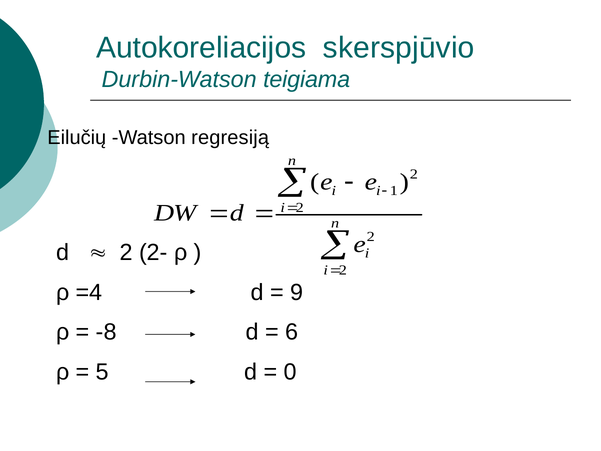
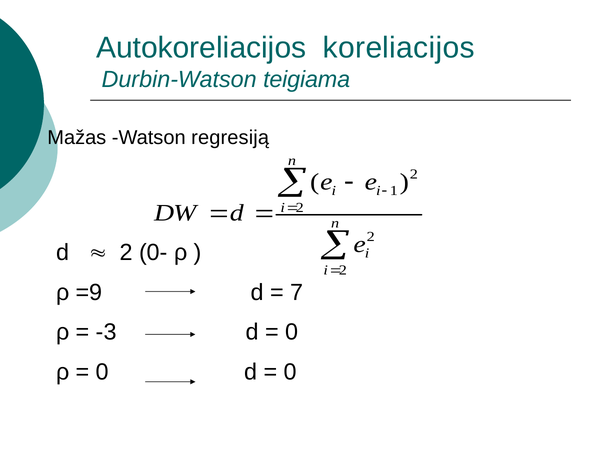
skerspjūvio: skerspjūvio -> koreliacijos (399, 48)
Eilučių: Eilučių -> Mažas (77, 138)
2-: 2- -> 0- (153, 252)
=4: =4 -> =9 (89, 292)
9: 9 -> 7 (297, 292)
-8: -8 -> -3 (106, 332)
6: 6 -> 0 (292, 332)
5: 5 -> 0 (102, 372)
